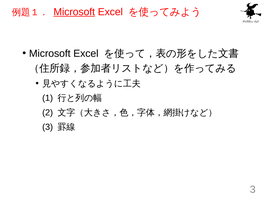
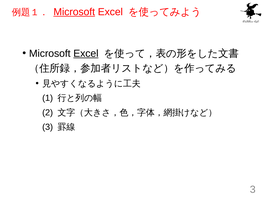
Excel underline: none -> present (86, 54)
